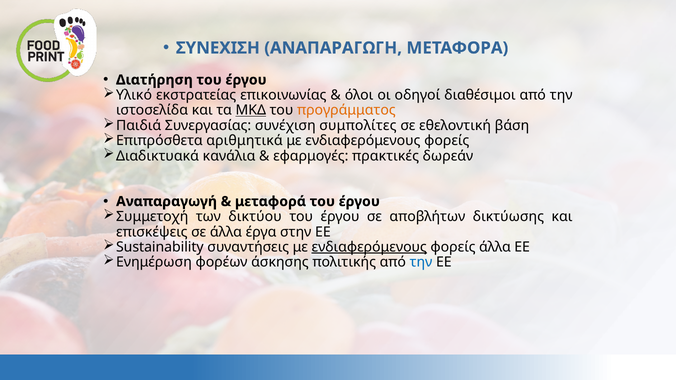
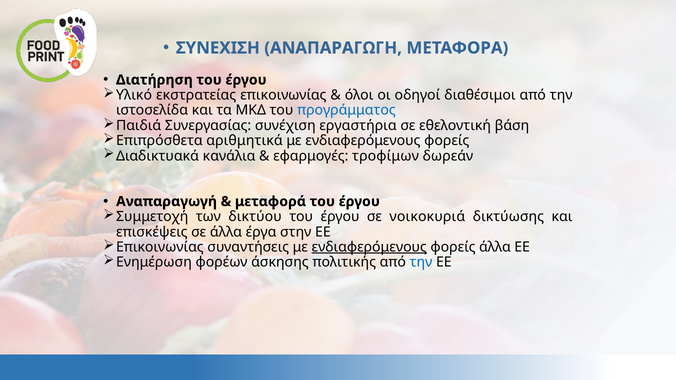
ΜΚΔ underline: present -> none (251, 110)
προγράμματος colour: orange -> blue (346, 110)
συμπολίτες: συμπολίτες -> εργαστήρια (358, 126)
πρακτικές: πρακτικές -> τροφίμων (386, 156)
αποβλήτων: αποβλήτων -> νοικοκυριά (427, 217)
Sustainability: Sustainability -> Επικοινωνίας (160, 247)
